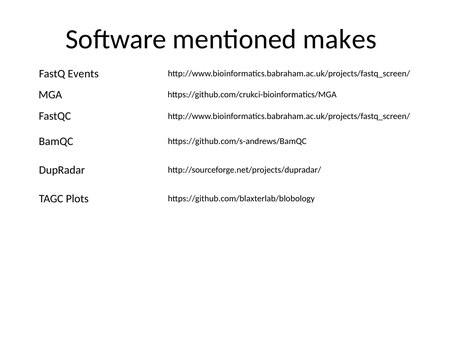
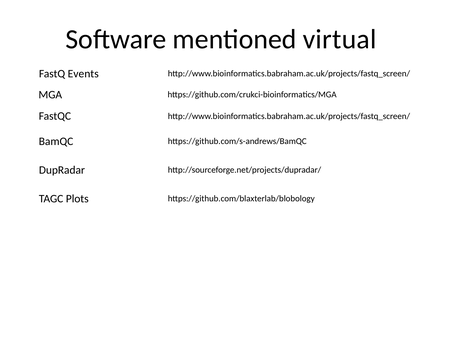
makes: makes -> virtual (340, 39)
